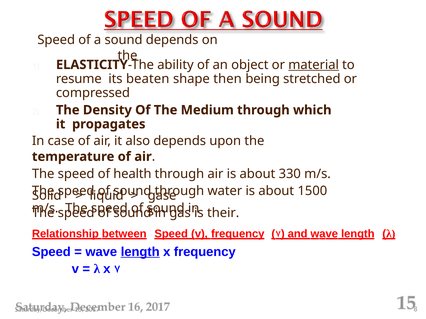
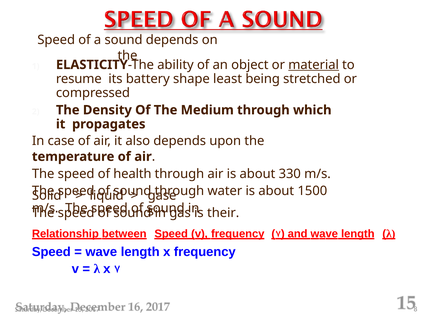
beaten: beaten -> battery (148, 79)
then: then -> least (228, 79)
length underline: present -> none (140, 252)
